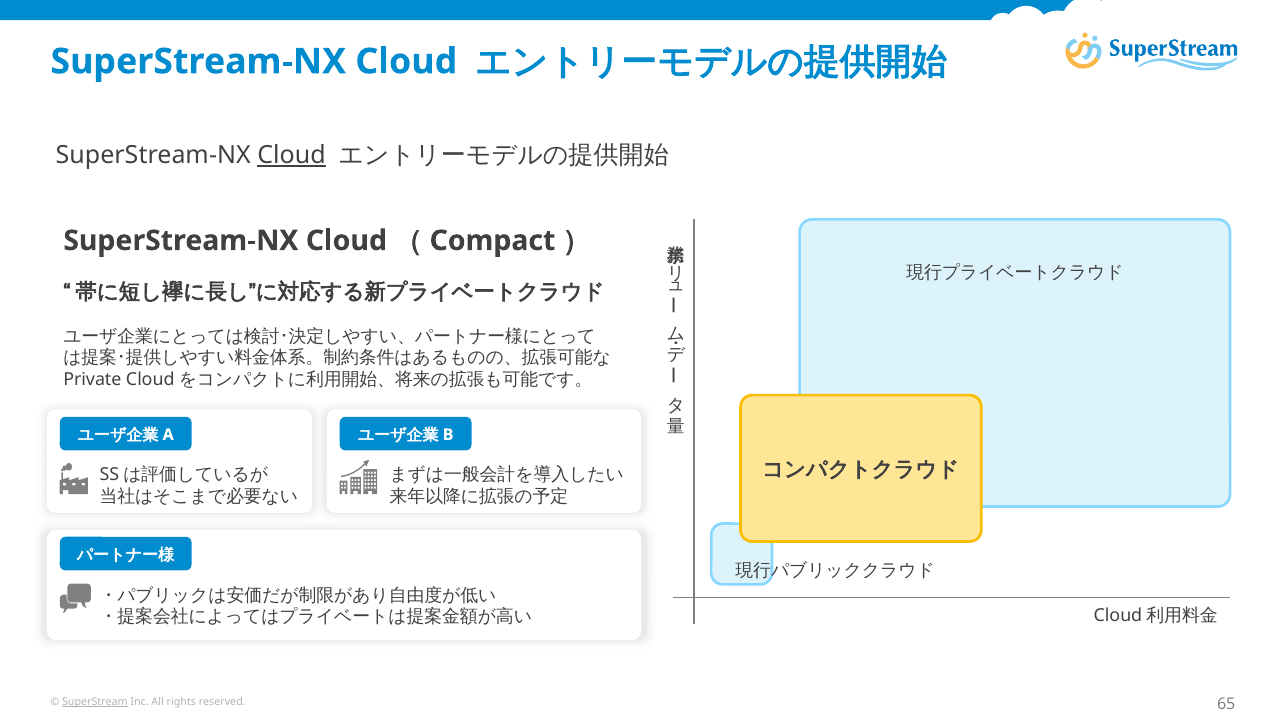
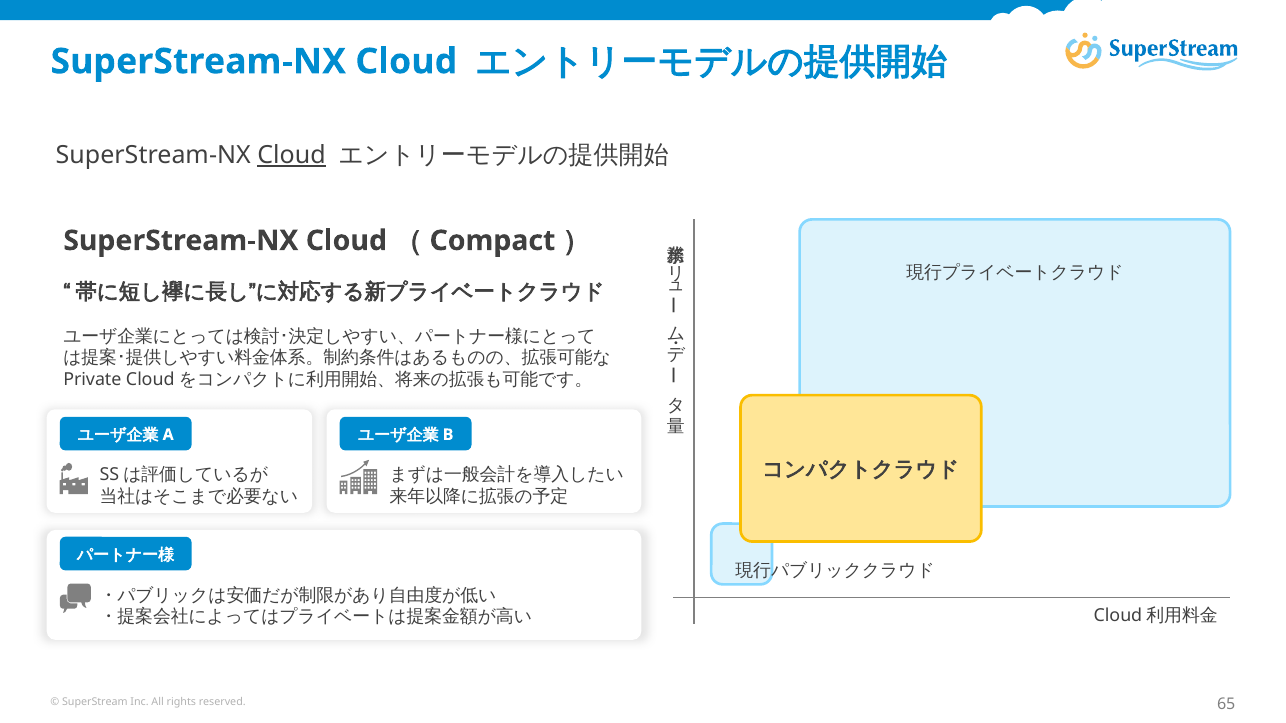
SuperStream underline: present -> none (95, 703)
